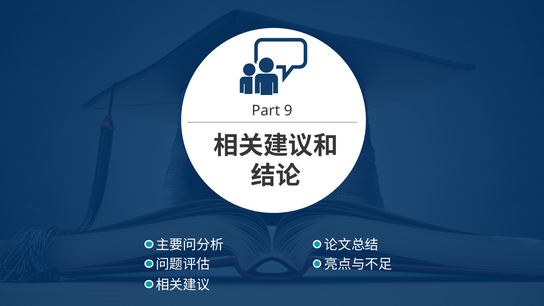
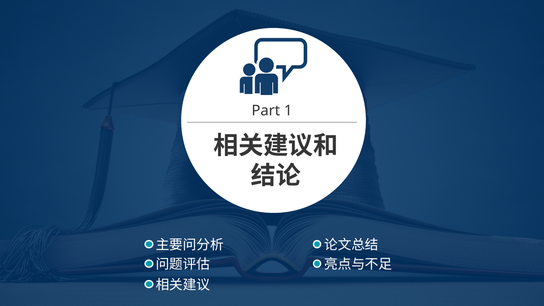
9: 9 -> 1 (288, 110)
